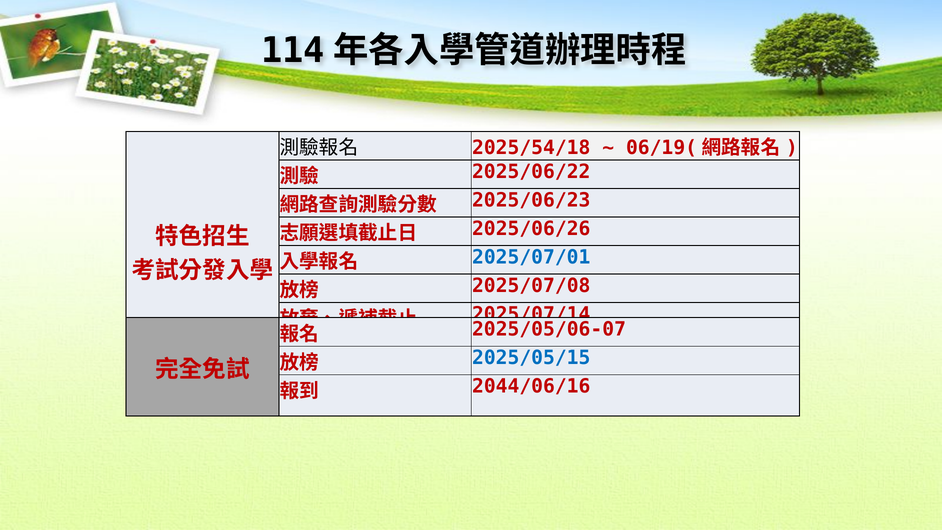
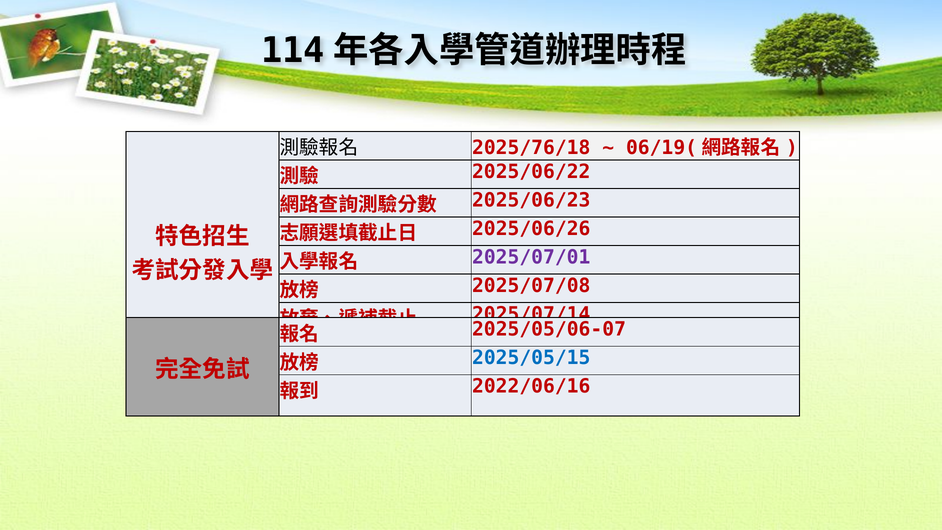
2025/54/18: 2025/54/18 -> 2025/76/18 (531, 148)
2025/07/01 colour: blue -> purple (531, 257)
2044/06/16: 2044/06/16 -> 2022/06/16 (531, 386)
